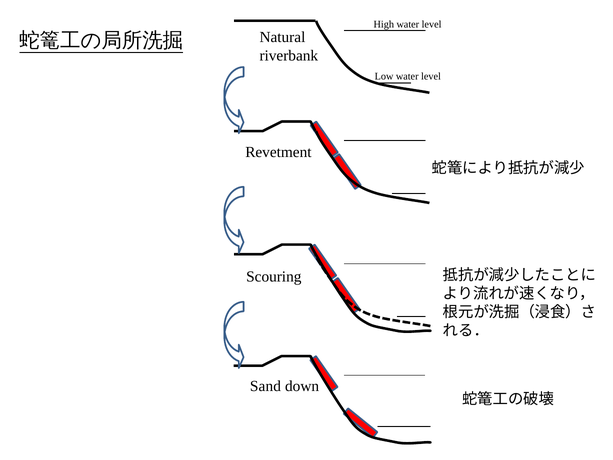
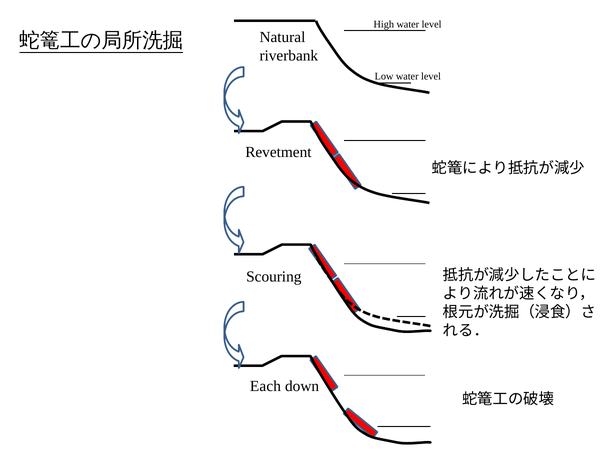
Sand: Sand -> Each (265, 386)
